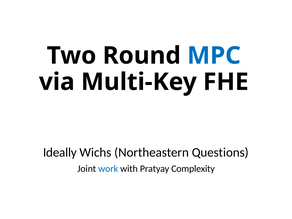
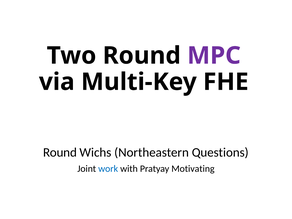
MPC colour: blue -> purple (214, 56)
Ideally: Ideally -> Round (60, 152)
Complexity: Complexity -> Motivating (193, 169)
